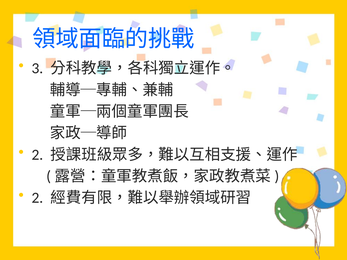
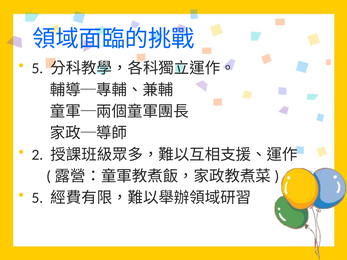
3: 3 -> 5 (37, 68)
2: 2 -> 5 (37, 198)
